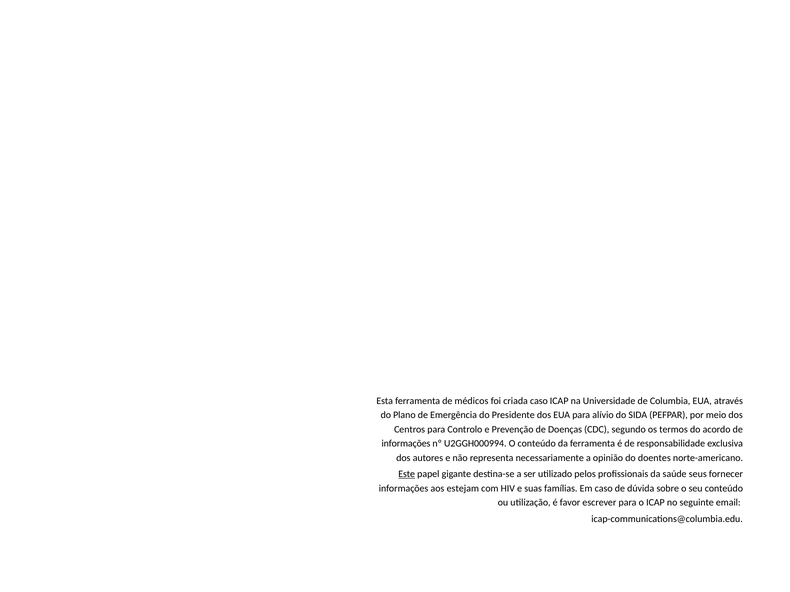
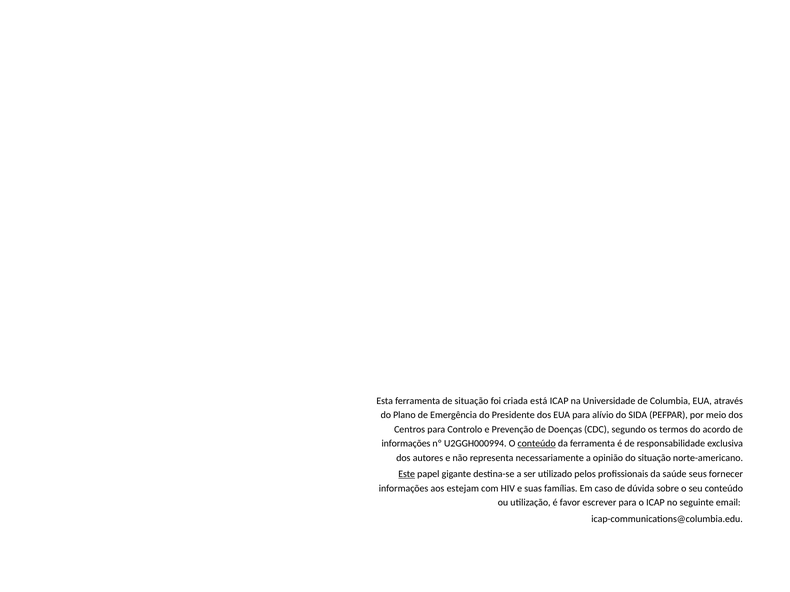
de médicos: médicos -> situação (472, 401)
criada caso: caso -> está (539, 401)
conteúdo underline: none -> present (537, 444)
do doentes: doentes -> situação (654, 458)
